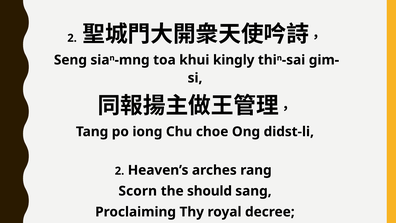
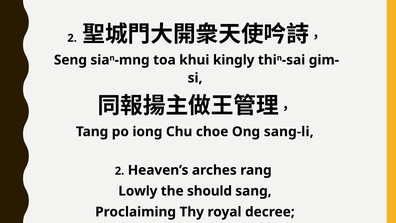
didst-li: didst-li -> sang-li (289, 132)
Scorn: Scorn -> Lowly (138, 191)
